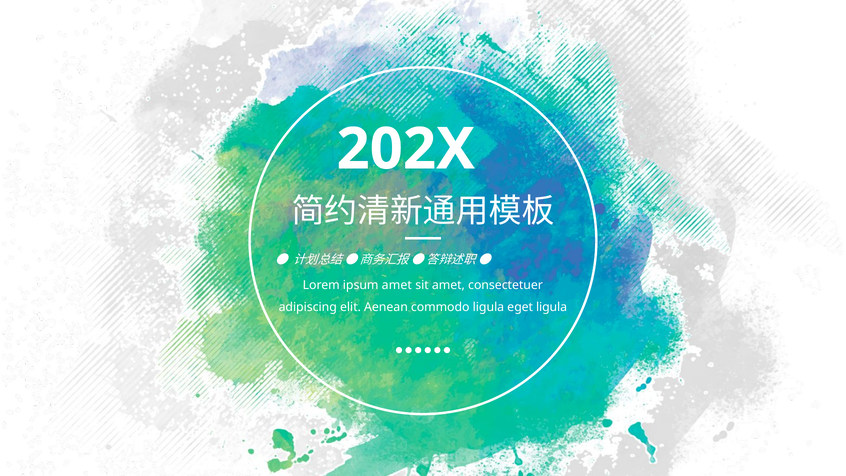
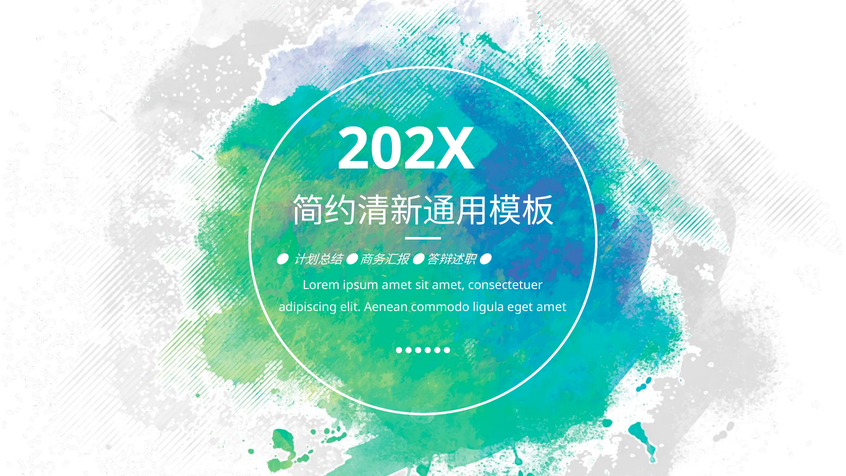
eget ligula: ligula -> amet (551, 307)
